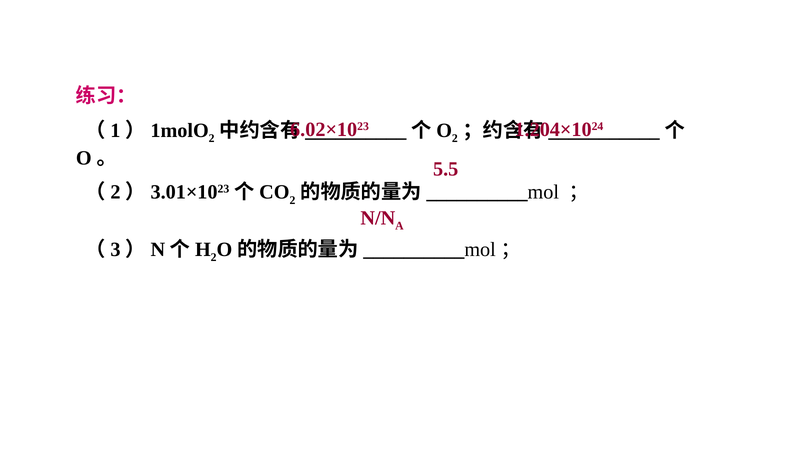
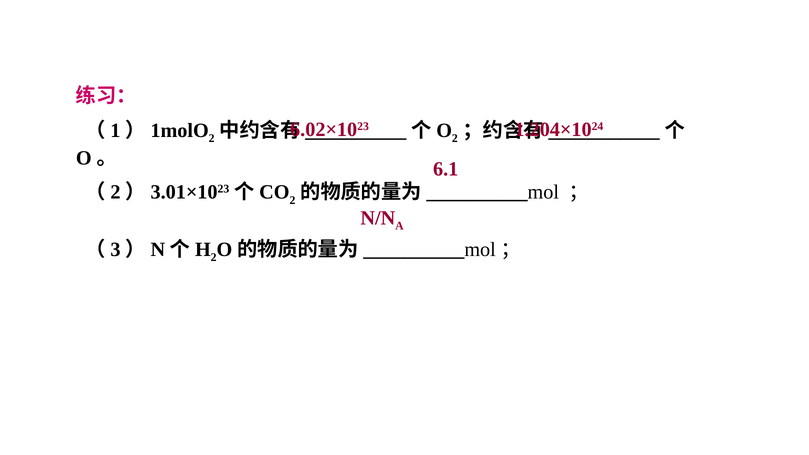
5.5: 5.5 -> 6.1 (446, 169)
